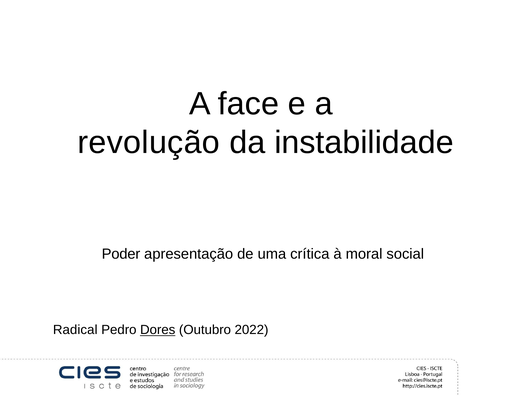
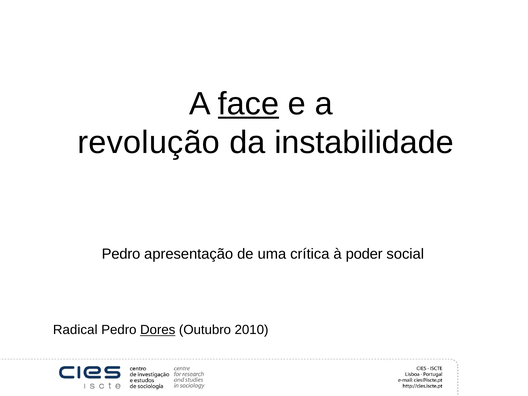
face underline: none -> present (248, 104)
Poder: Poder -> Pedro (121, 254)
moral: moral -> poder (364, 254)
2022: 2022 -> 2010 (252, 330)
